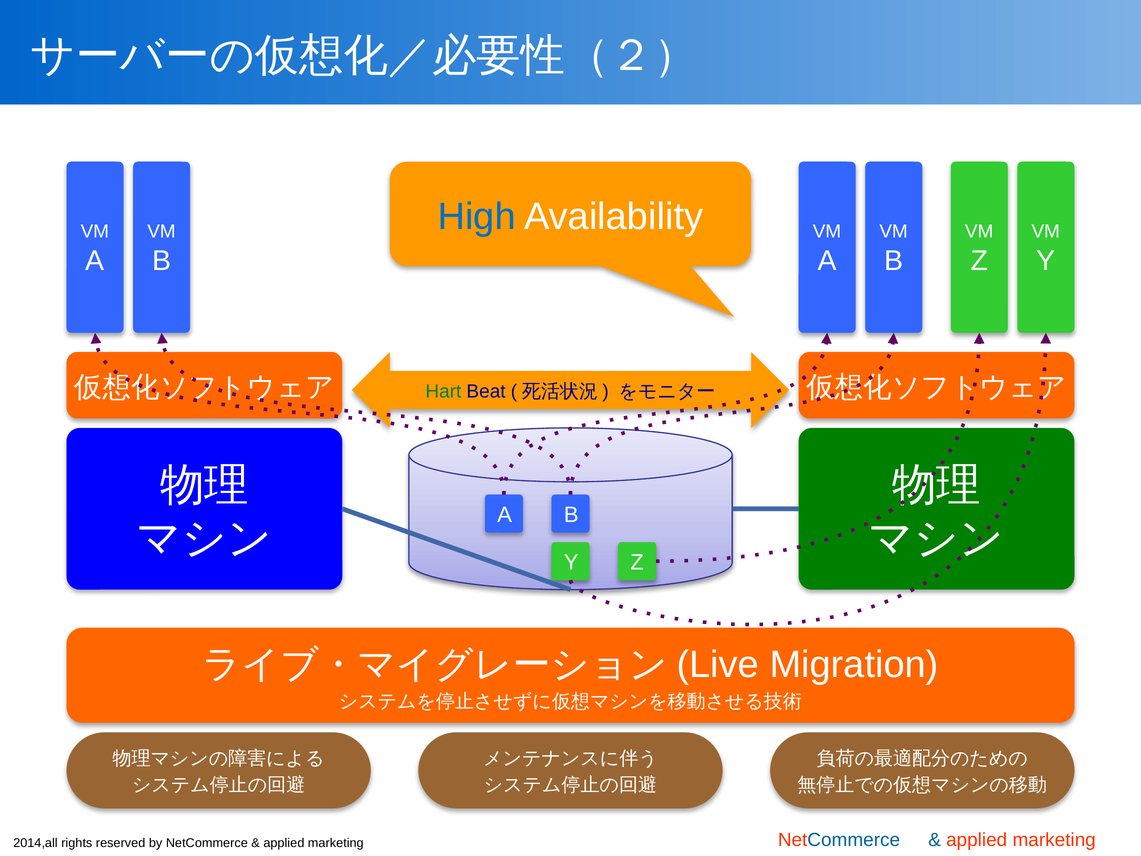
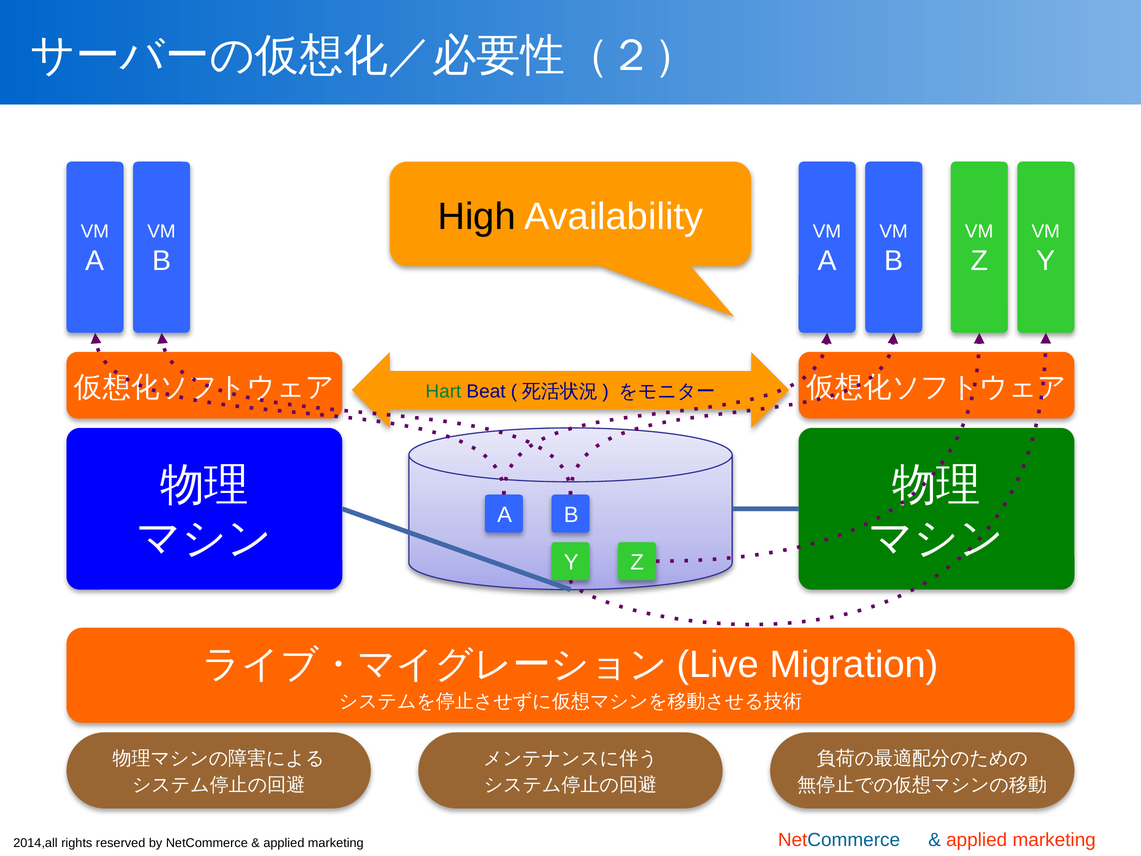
High colour: blue -> black (477, 216)
